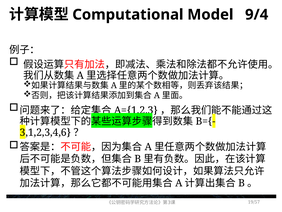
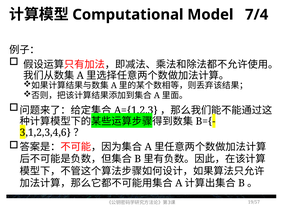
9/4: 9/4 -> 7/4 (257, 15)
